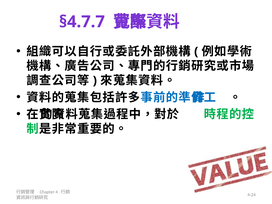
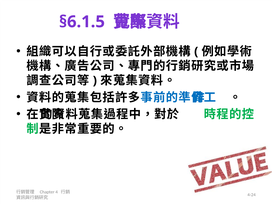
§4.7.7: §4.7.7 -> §6.1.5 (82, 22)
